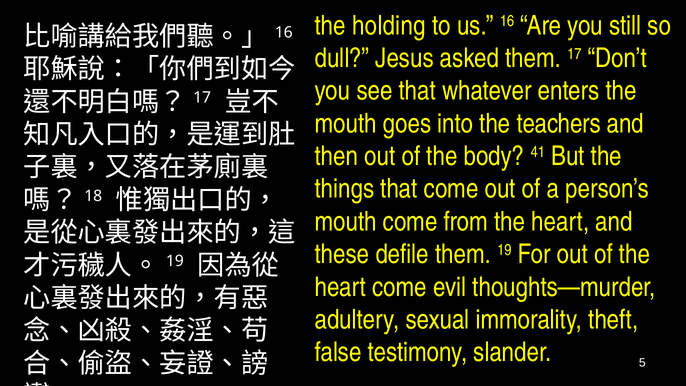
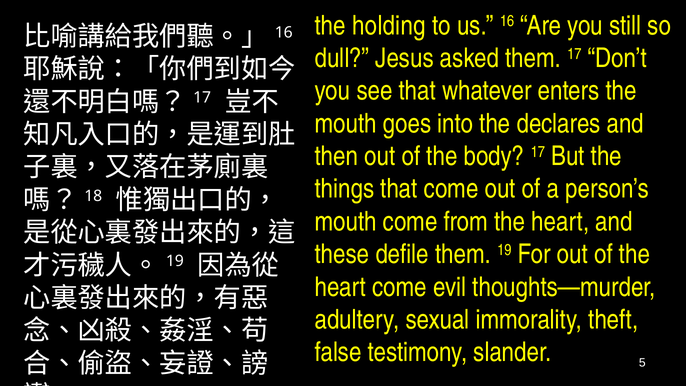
teachers: teachers -> declares (559, 124)
body 41: 41 -> 17 (538, 152)
